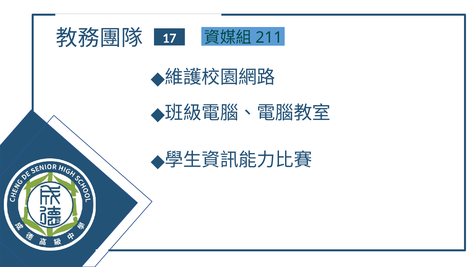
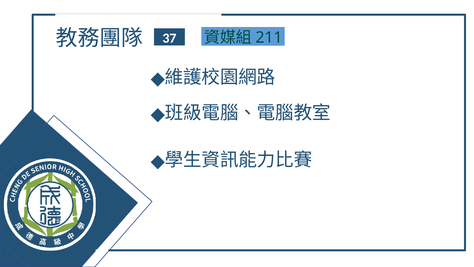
17: 17 -> 37 (169, 38)
